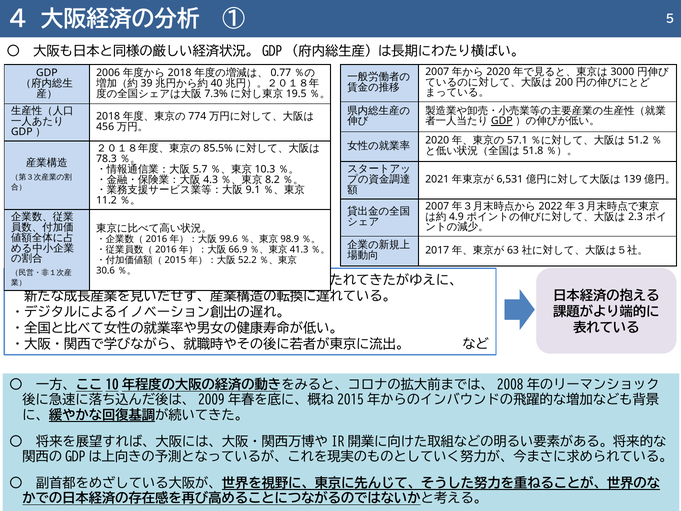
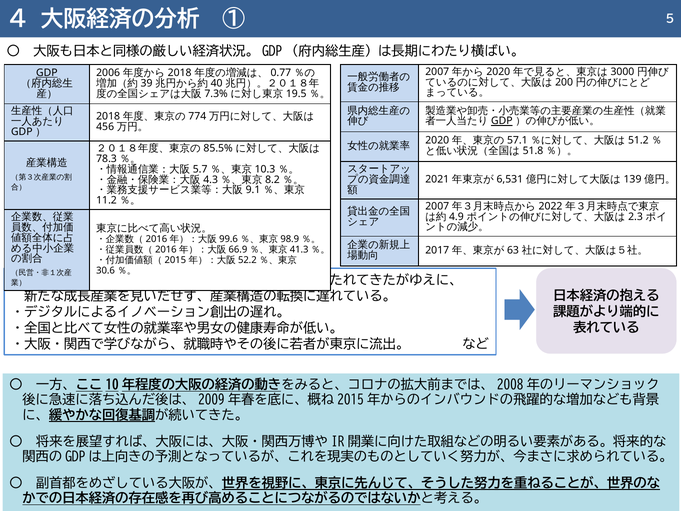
GDP underline: none -> present (47, 73)
